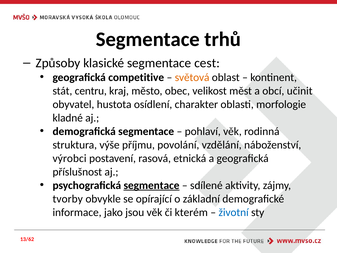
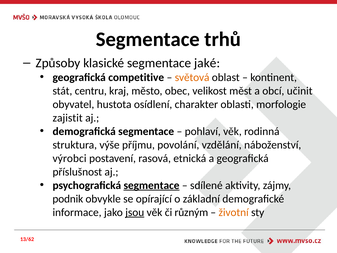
cest: cest -> jaké (207, 63)
kladné: kladné -> zajistit (68, 118)
tvorby: tvorby -> podnik (68, 199)
jsou underline: none -> present (135, 212)
kterém: kterém -> různým (191, 212)
životní colour: blue -> orange (234, 212)
